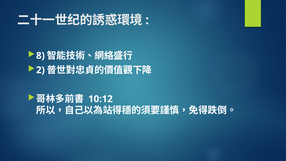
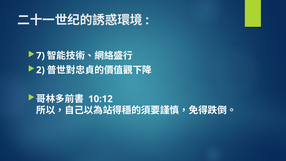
8: 8 -> 7 (40, 56)
